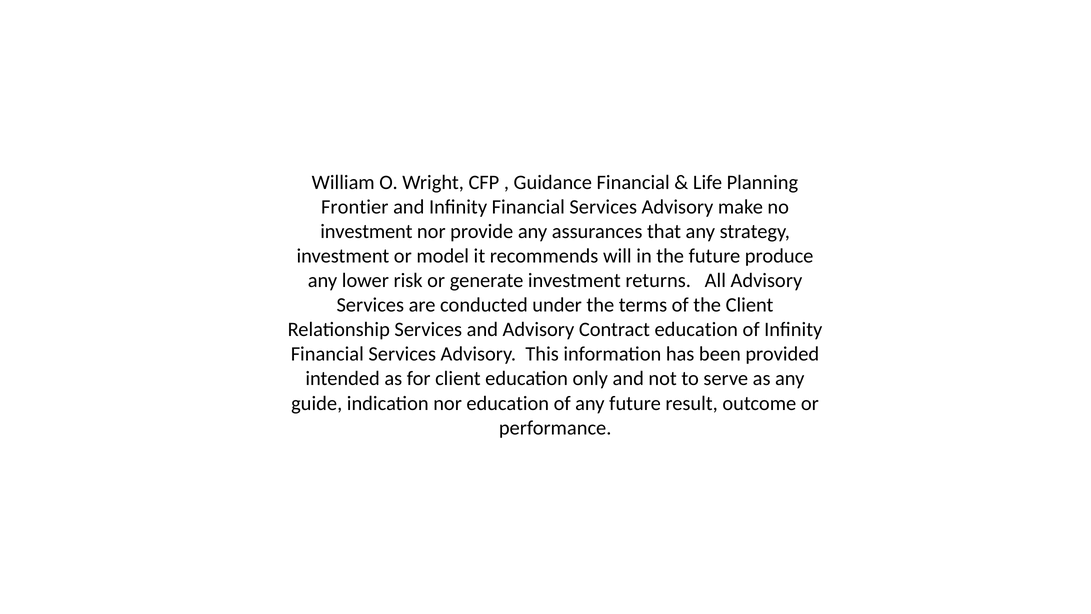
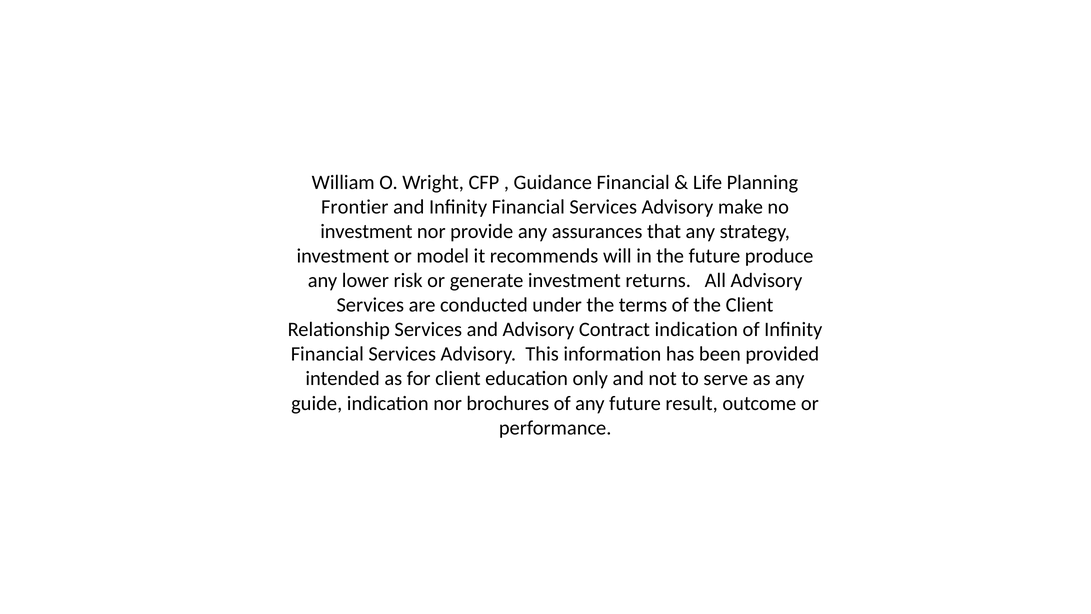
Contract education: education -> indication (696, 329)
nor education: education -> brochures (508, 403)
